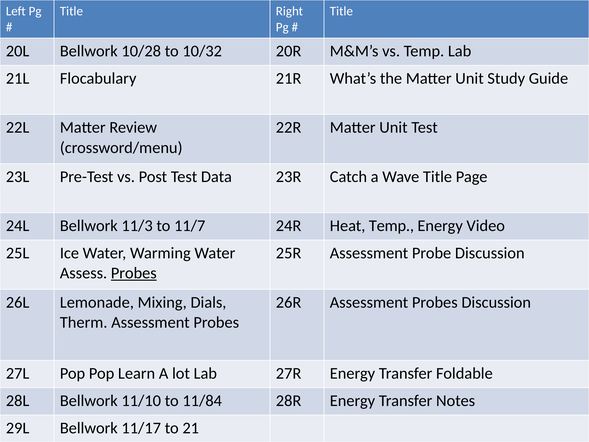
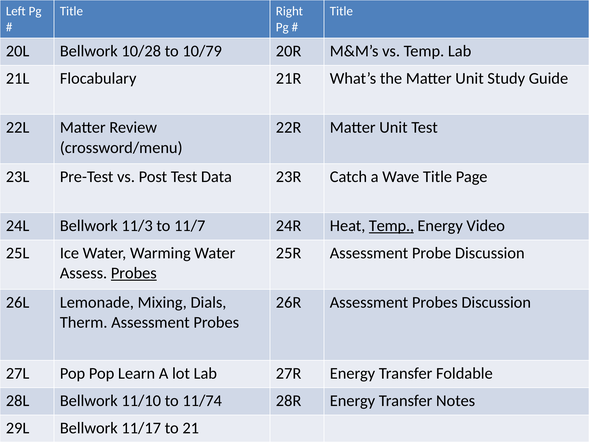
10/32: 10/32 -> 10/79 (202, 51)
Temp underline: none -> present (391, 226)
11/84: 11/84 -> 11/74 (202, 400)
